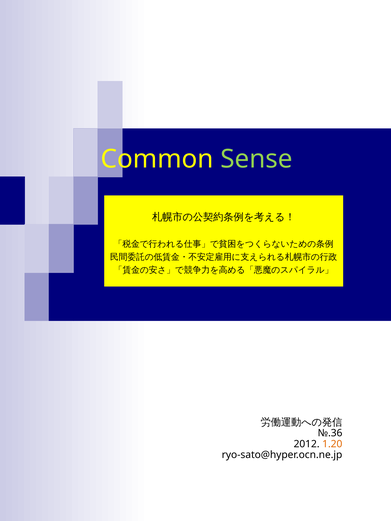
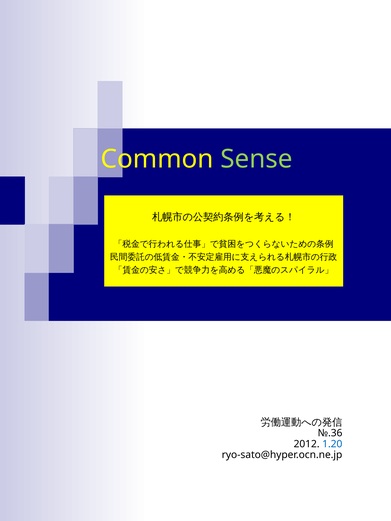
1.20 colour: orange -> blue (332, 444)
